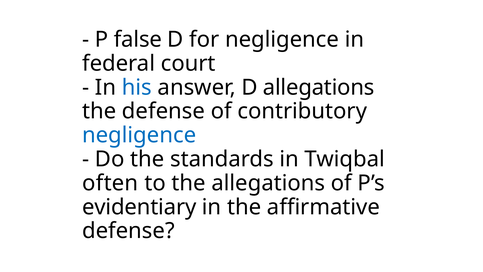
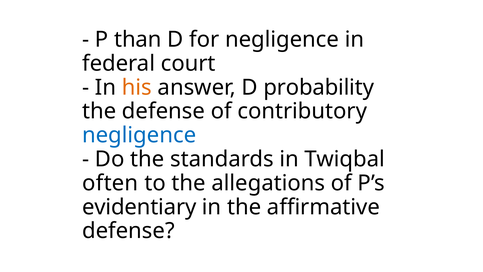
false: false -> than (138, 39)
his colour: blue -> orange (137, 87)
D allegations: allegations -> probability (319, 87)
